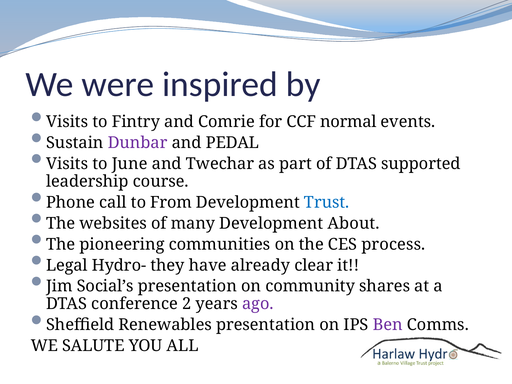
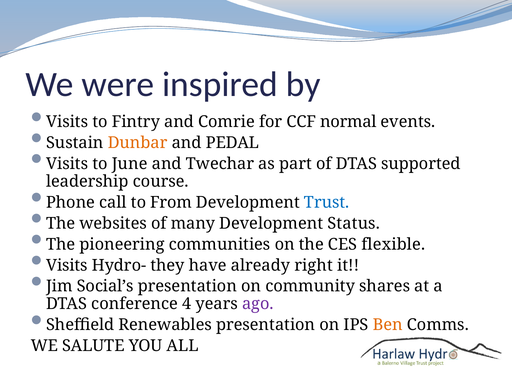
Dunbar colour: purple -> orange (138, 143)
About: About -> Status (354, 223)
process: process -> flexible (393, 244)
Legal: Legal -> Visits (67, 265)
clear: clear -> right (314, 265)
2: 2 -> 4 (187, 304)
Ben colour: purple -> orange (388, 325)
